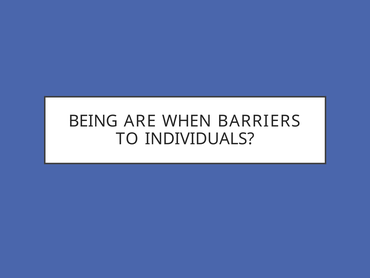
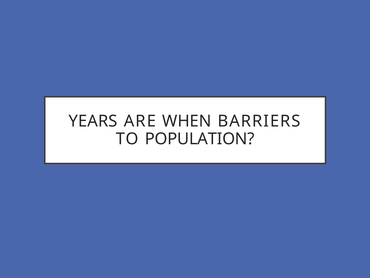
BEING: BEING -> YEARS (93, 121)
INDIVIDUALS: INDIVIDUALS -> POPULATION (200, 139)
